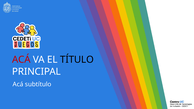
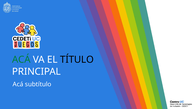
ACÁ colour: red -> green (21, 60)
